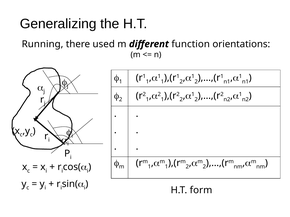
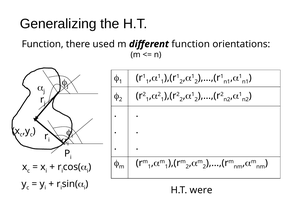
Running: Running -> Function (43, 44)
form: form -> were (201, 191)
